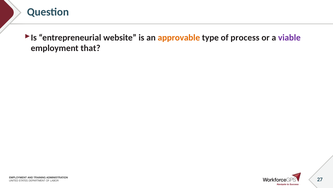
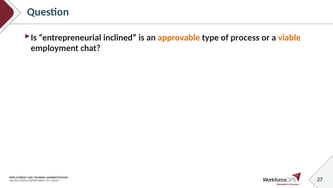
website: website -> inclined (120, 38)
viable colour: purple -> orange (289, 38)
that: that -> chat (91, 48)
